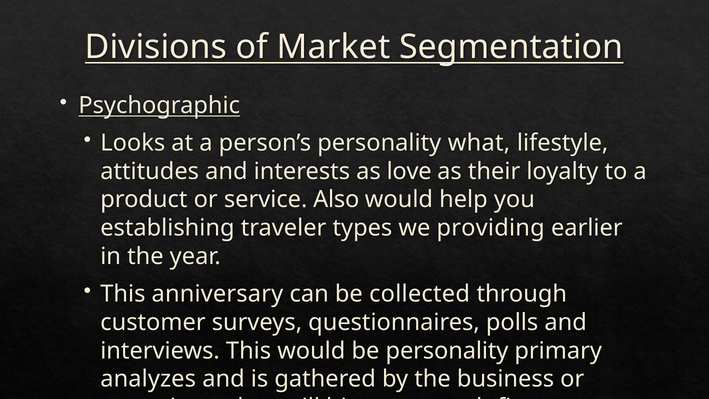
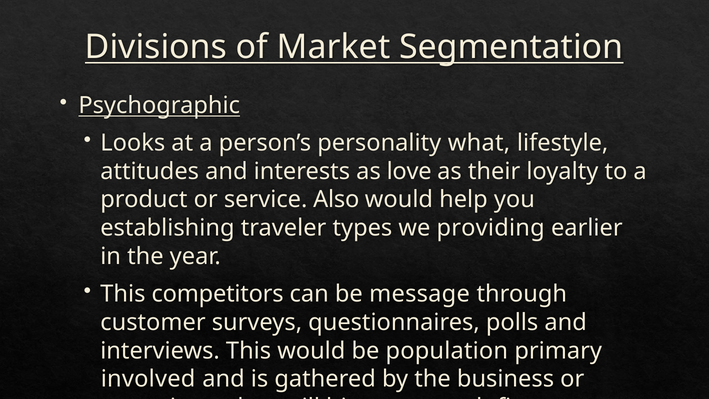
anniversary: anniversary -> competitors (218, 294)
collected: collected -> message (420, 294)
be personality: personality -> population (447, 351)
analyzes: analyzes -> involved (148, 379)
